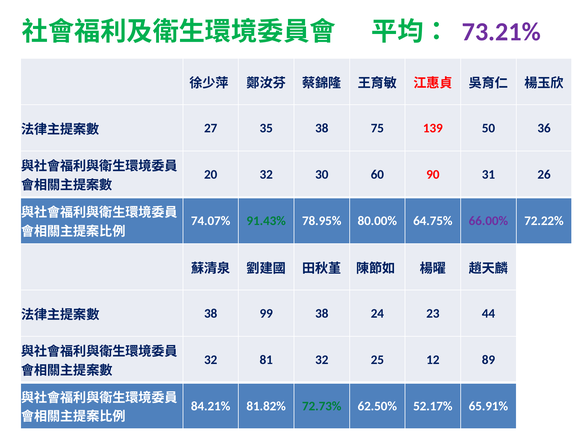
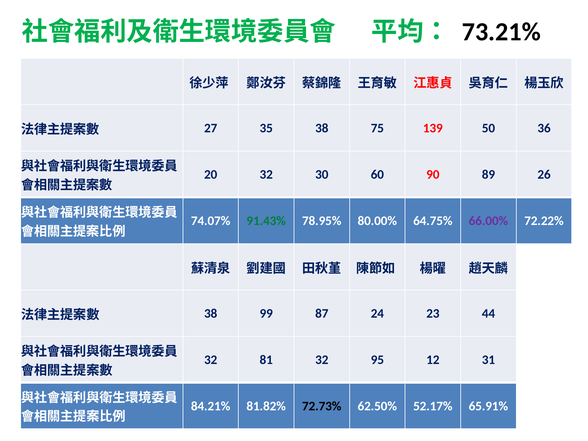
73.21% colour: purple -> black (501, 32)
31: 31 -> 89 (488, 175)
99 38: 38 -> 87 (322, 313)
25: 25 -> 95 (377, 360)
89: 89 -> 31 (488, 360)
72.73% colour: green -> black (322, 406)
